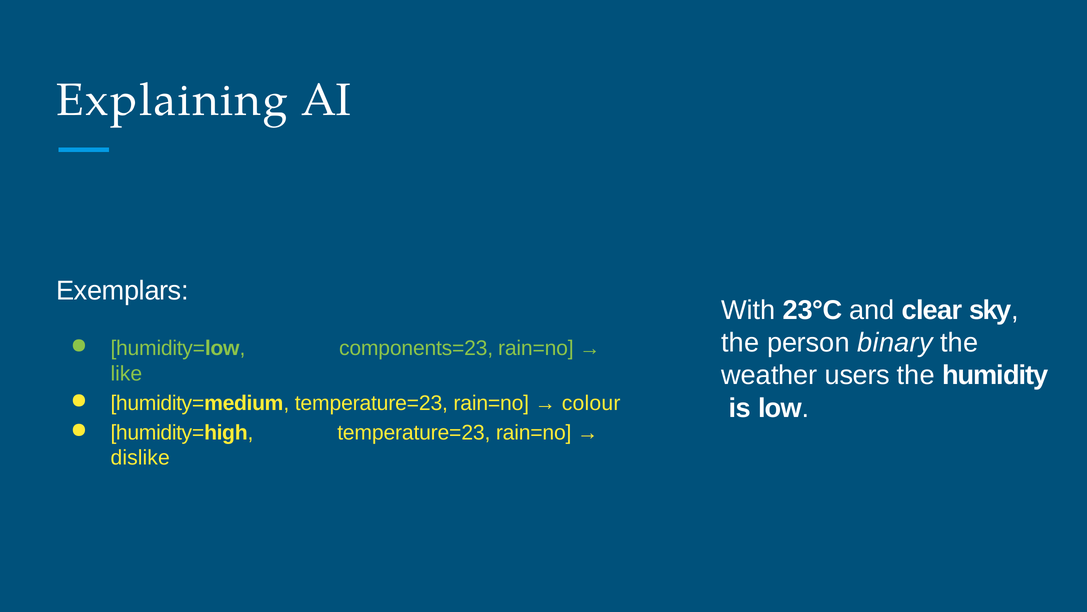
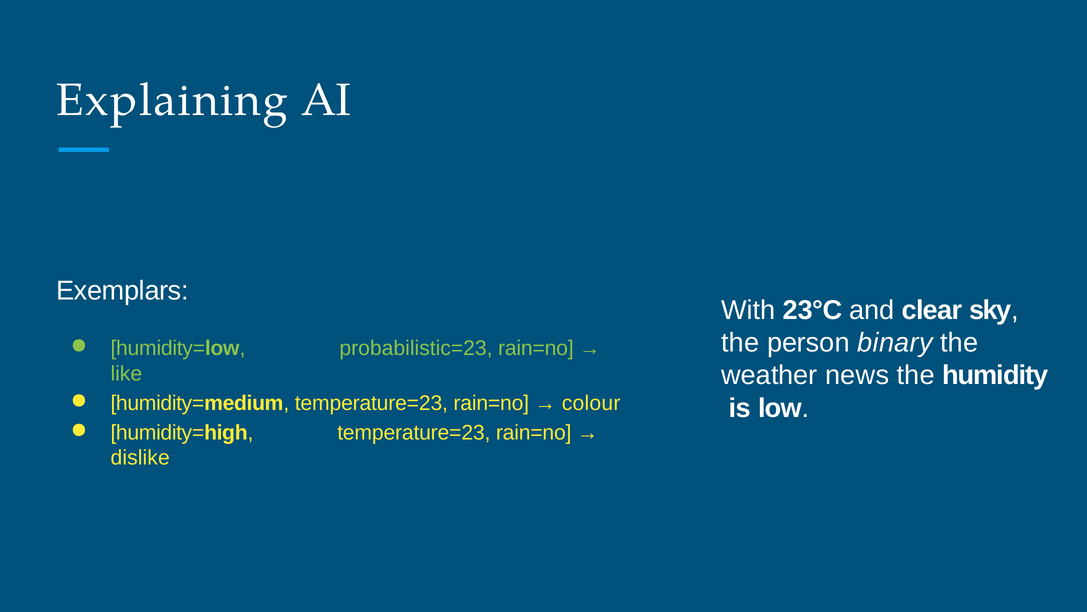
components=23: components=23 -> probabilistic=23 (416, 348)
users: users -> news (857, 375)
